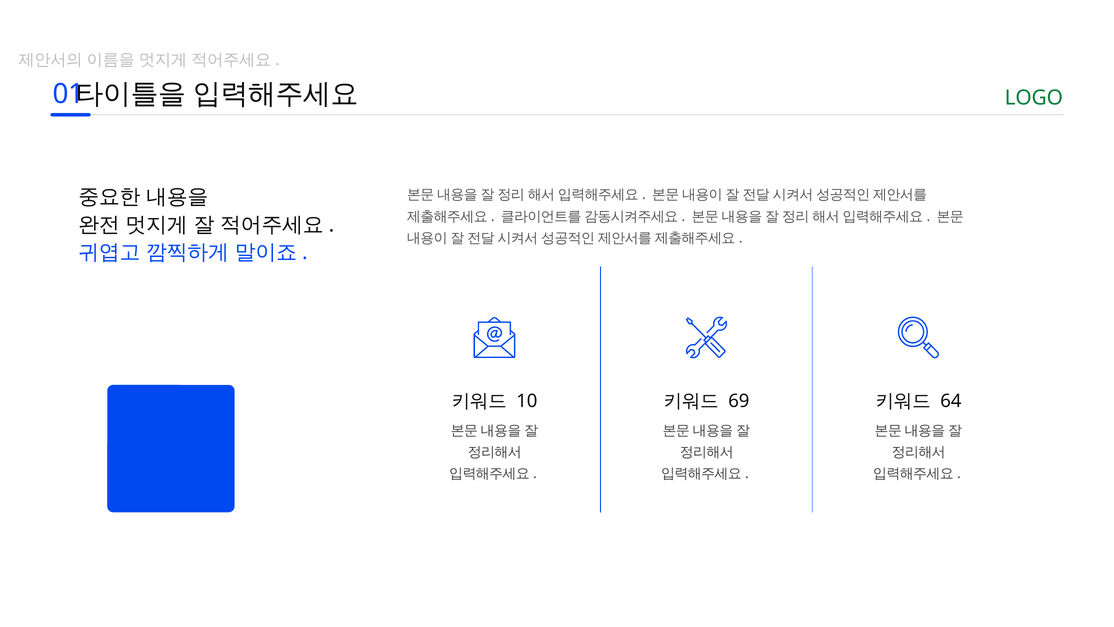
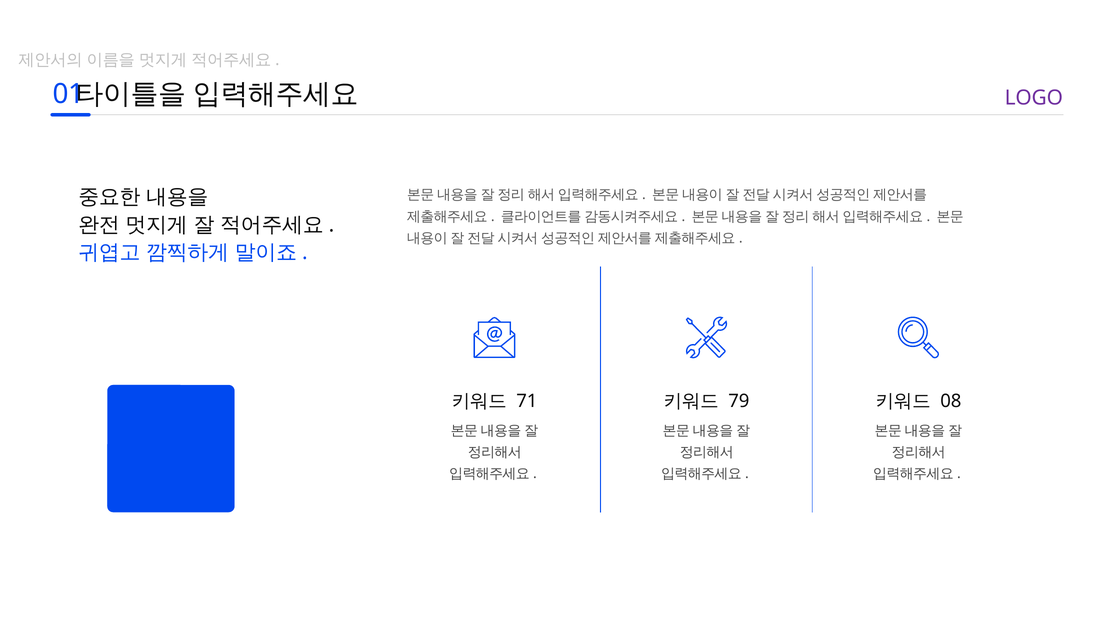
LOGO colour: green -> purple (1034, 98)
10: 10 -> 71 (527, 401)
69: 69 -> 79 (739, 401)
64: 64 -> 08 (951, 401)
